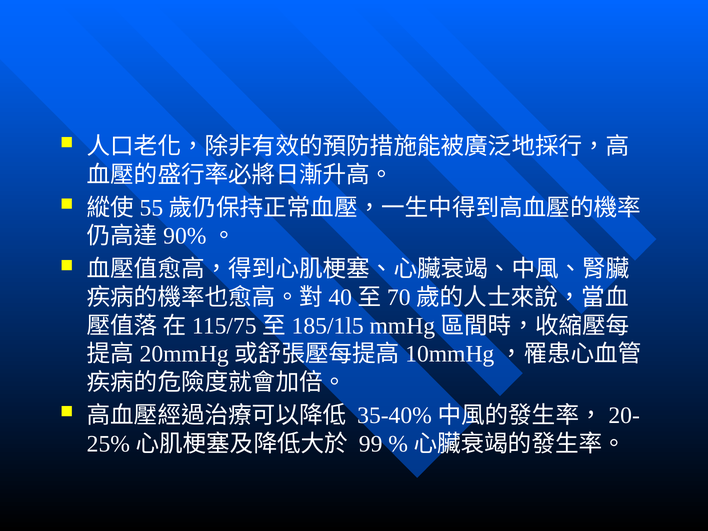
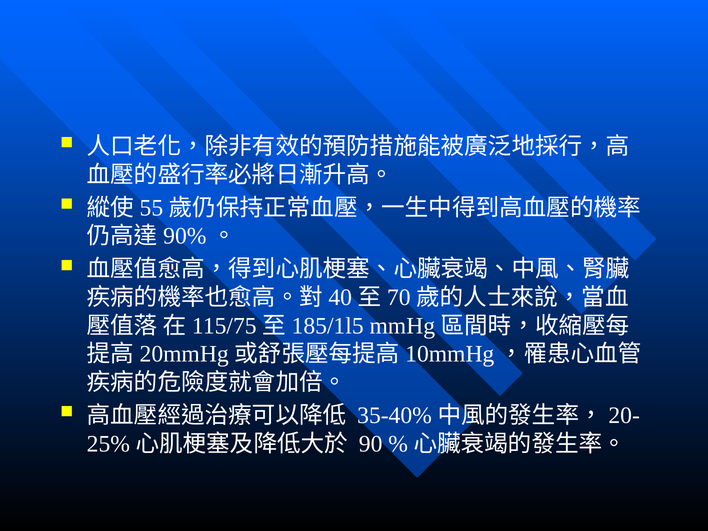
99: 99 -> 90 (371, 444)
